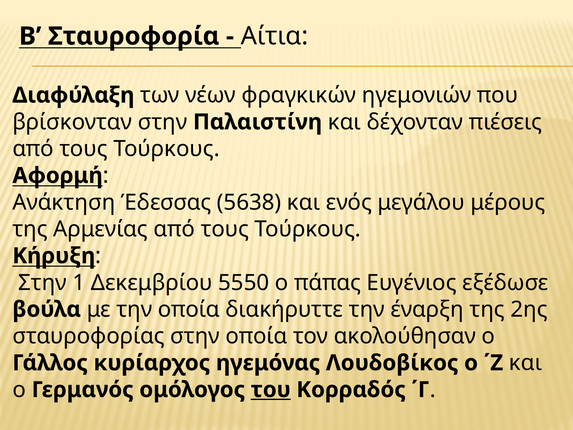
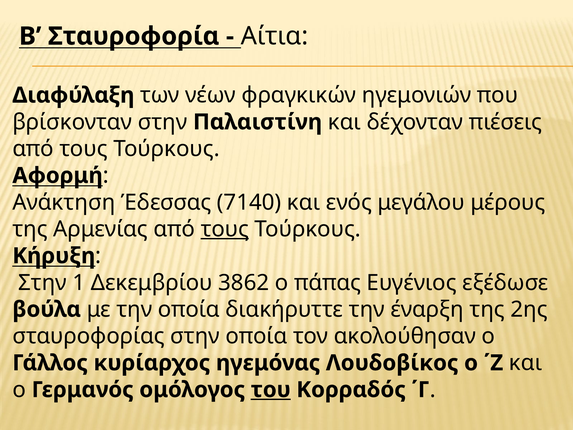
5638: 5638 -> 7140 (249, 202)
τους underline: none -> present (225, 229)
5550: 5550 -> 3862 (244, 282)
